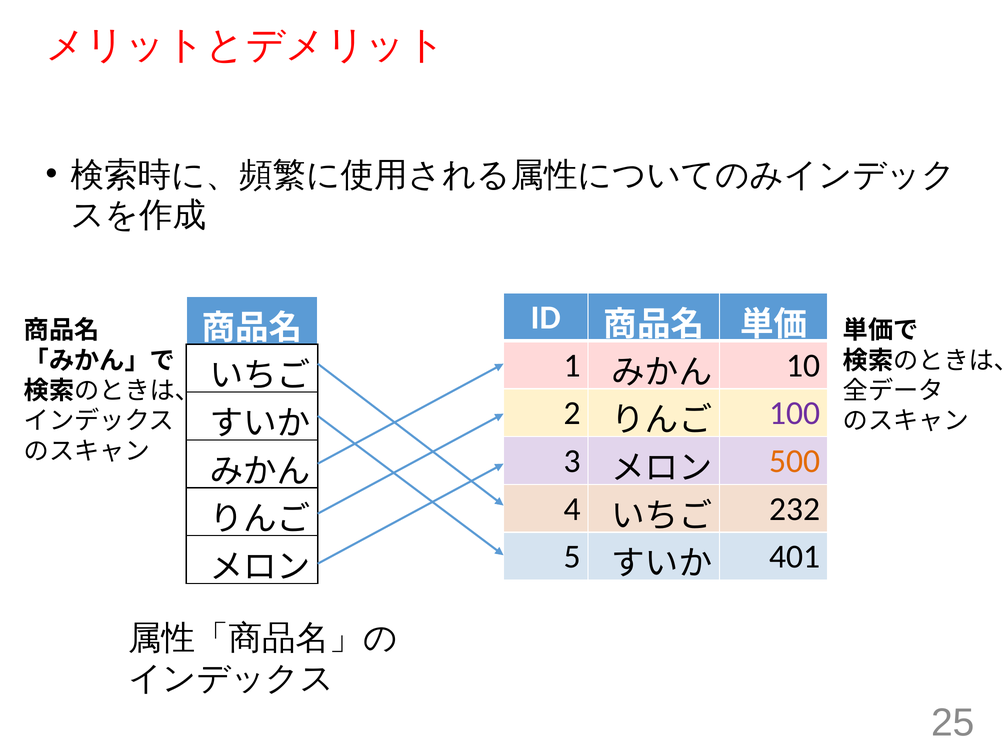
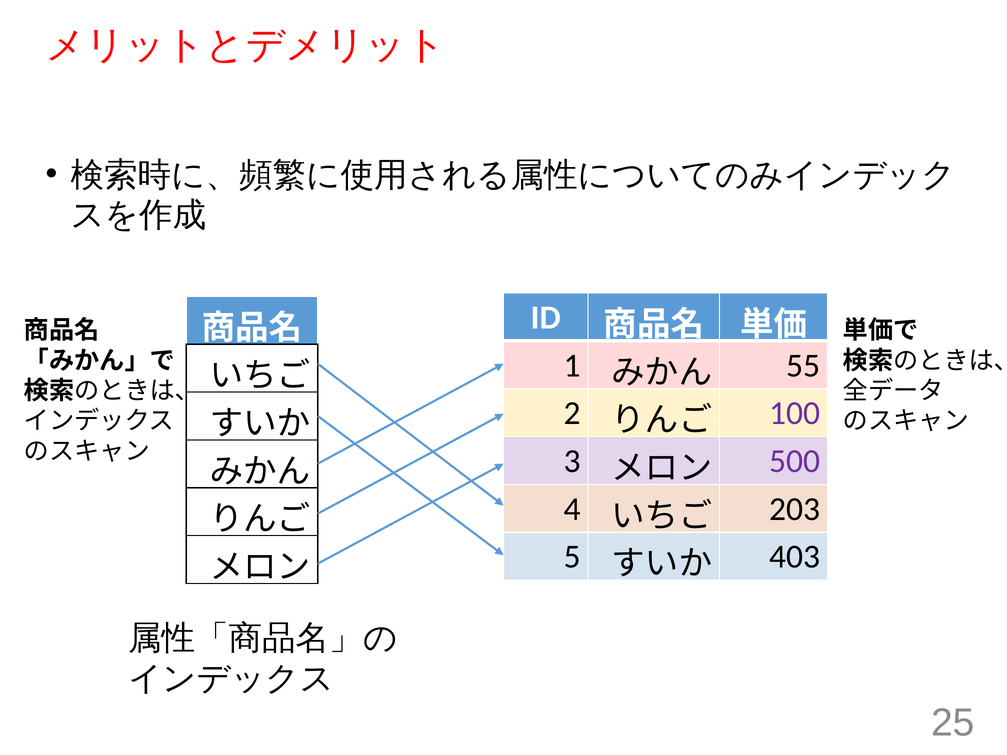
10: 10 -> 55 (803, 366)
500 colour: orange -> purple (795, 461)
232: 232 -> 203 (795, 509)
401: 401 -> 403 (795, 557)
